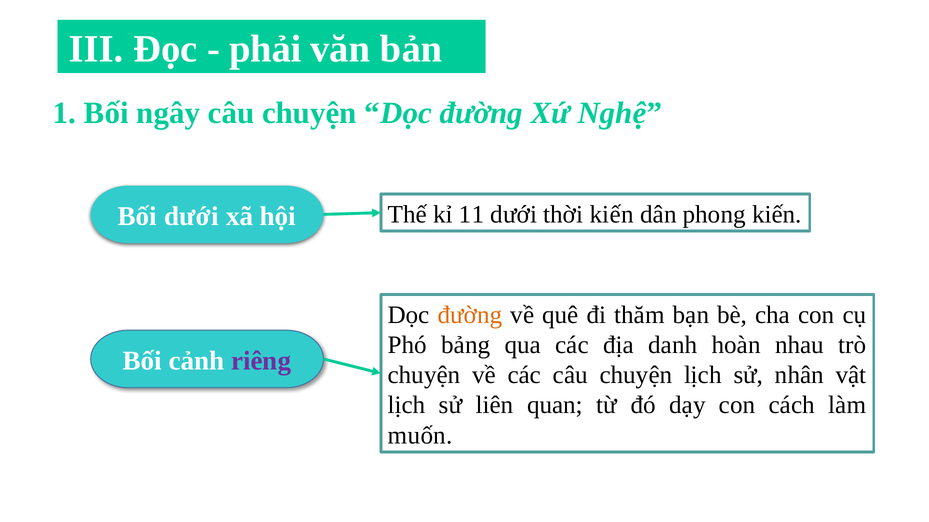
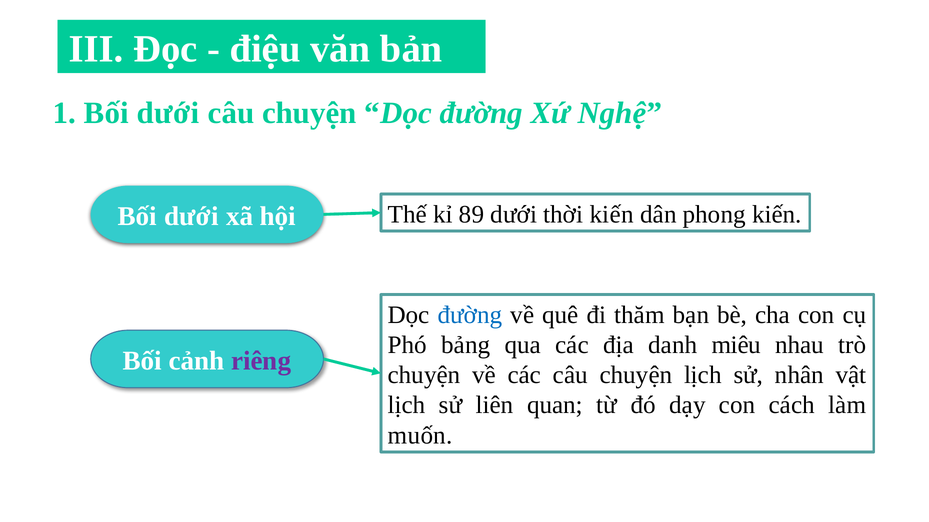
phải: phải -> điệu (265, 49)
1 Bối ngây: ngây -> dưới (168, 113)
11: 11 -> 89 (472, 215)
đường colour: orange -> blue (470, 315)
hoàn: hoàn -> miêu (736, 345)
